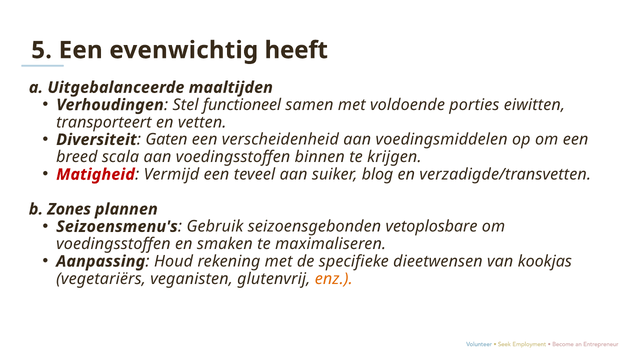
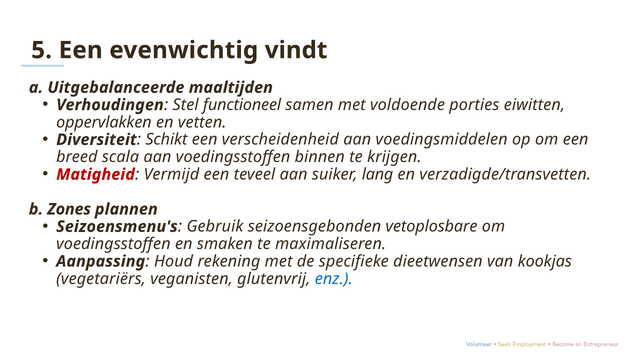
heeft: heeft -> vindt (296, 50)
transporteert: transporteert -> oppervlakken (104, 122)
Gaten: Gaten -> Schikt (166, 140)
blog: blog -> lang (378, 175)
enz colour: orange -> blue (334, 279)
